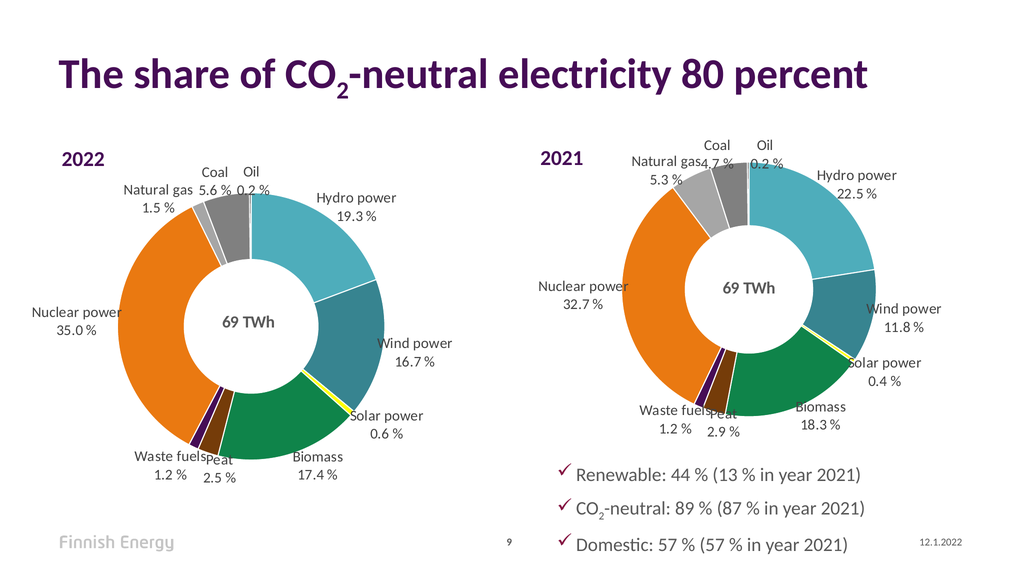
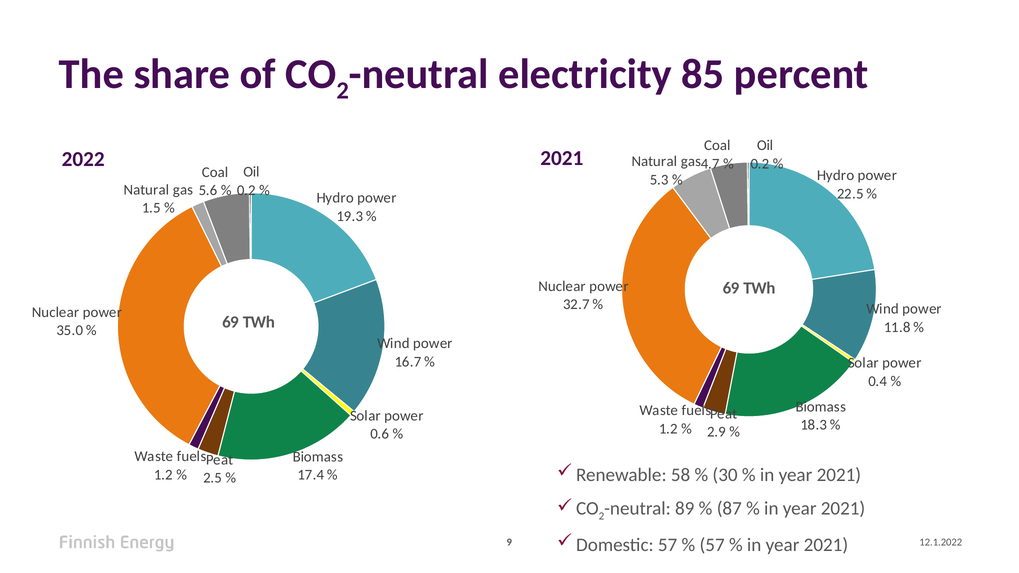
80: 80 -> 85 (703, 74)
44: 44 -> 58 (681, 475)
13: 13 -> 30 (725, 475)
